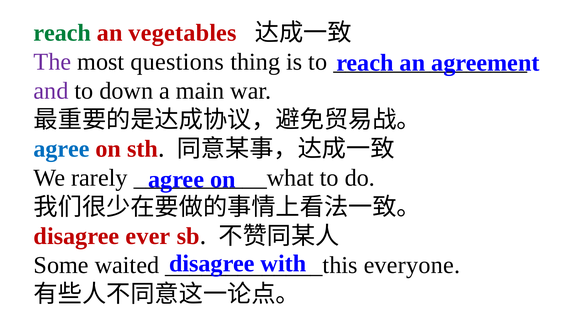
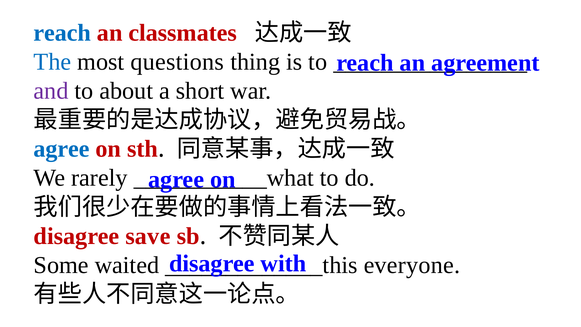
reach colour: green -> blue (62, 33)
vegetables: vegetables -> classmates (183, 33)
The colour: purple -> blue (52, 62)
down: down -> about (126, 91)
main: main -> short (200, 91)
ever: ever -> save (148, 236)
